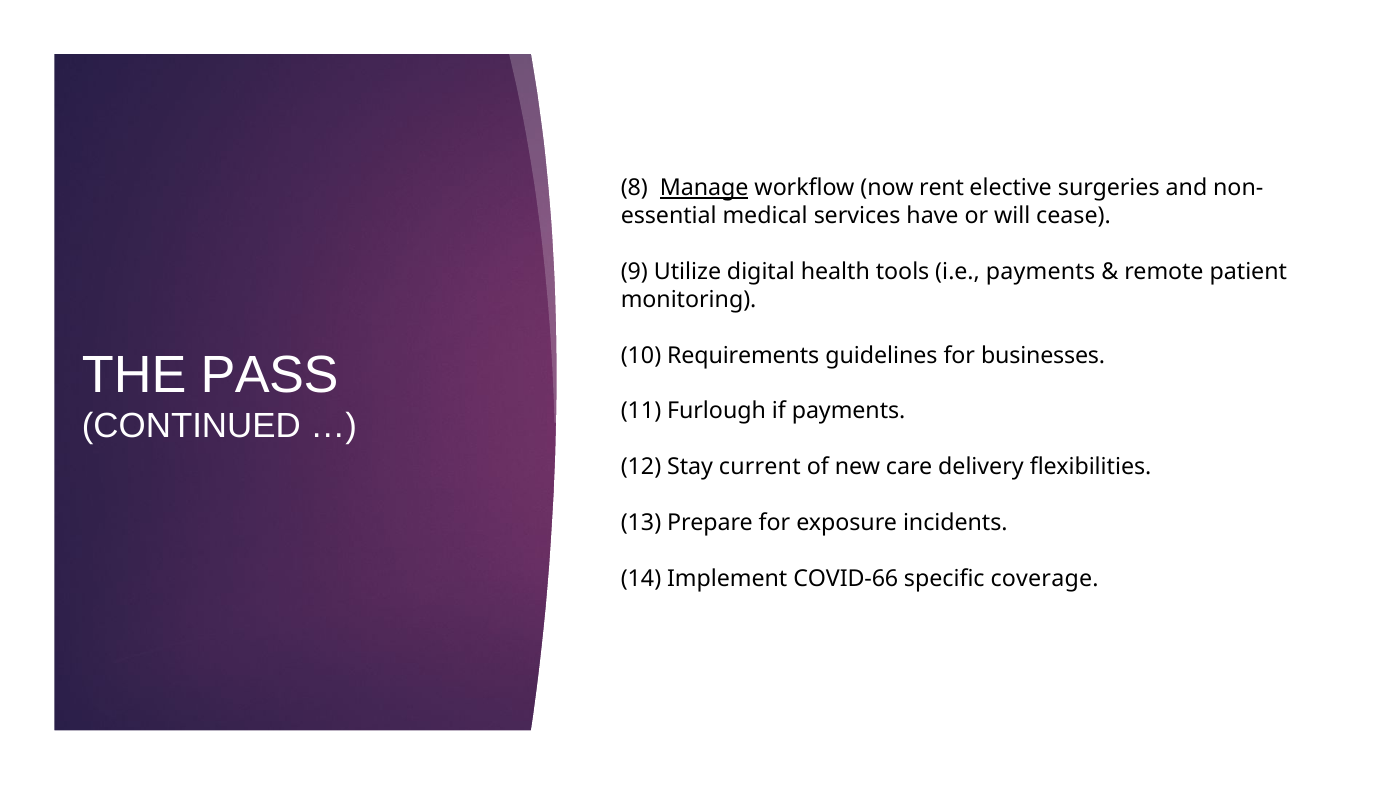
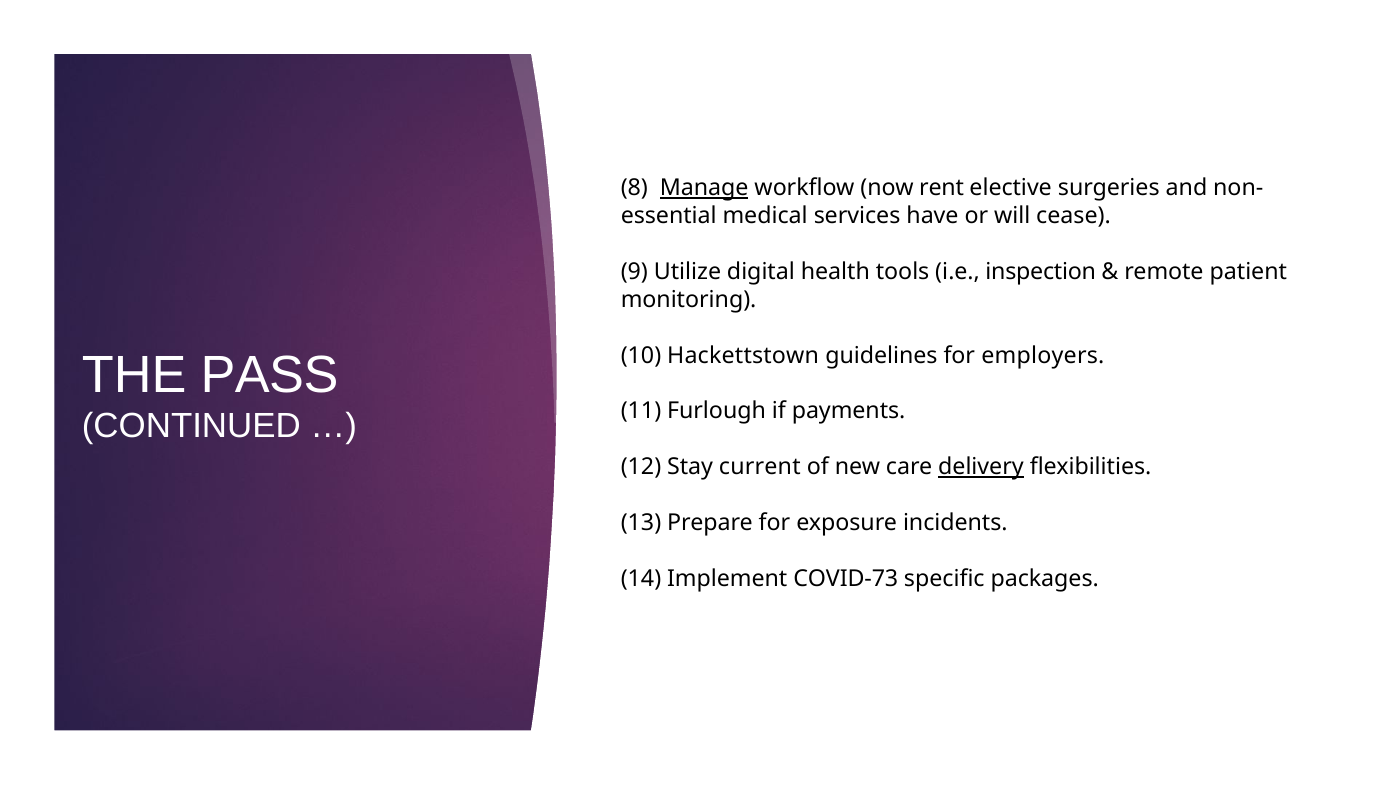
i.e payments: payments -> inspection (1041, 272)
Requirements: Requirements -> Hackettstown (743, 355)
businesses: businesses -> employers (1043, 355)
delivery underline: none -> present (981, 467)
COVID-66: COVID-66 -> COVID-73 (846, 578)
coverage: coverage -> packages (1045, 578)
